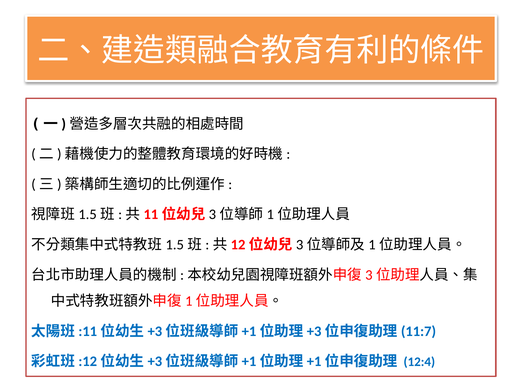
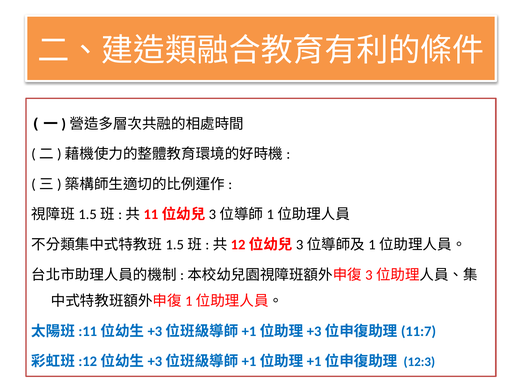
12:4: 12:4 -> 12:3 (419, 361)
